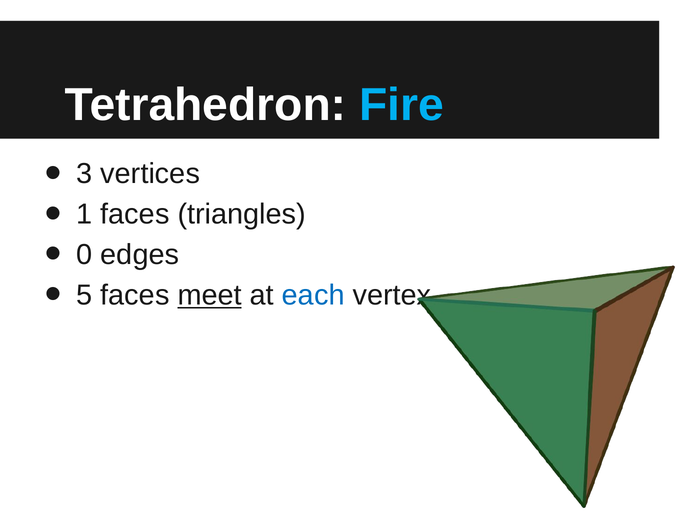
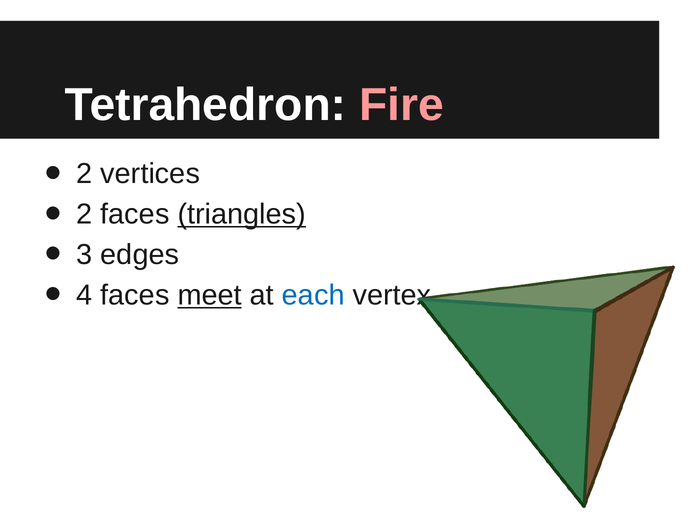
Fire colour: light blue -> pink (401, 105)
3: 3 -> 2 (84, 174)
1: 1 -> 2 (84, 215)
triangles underline: none -> present (242, 215)
0: 0 -> 3 (84, 255)
5: 5 -> 4 (84, 296)
